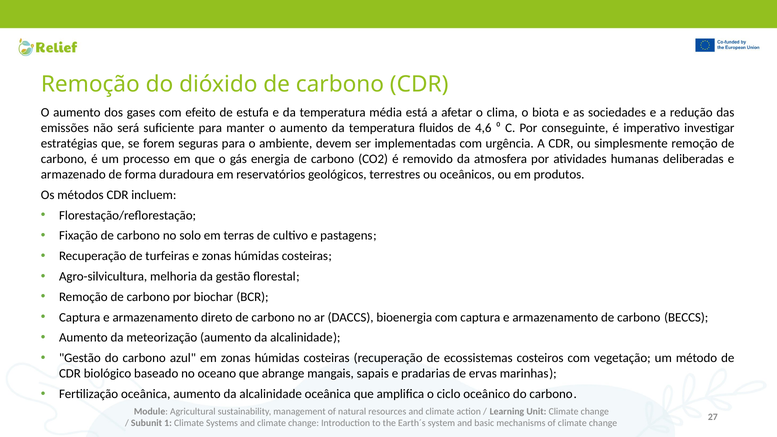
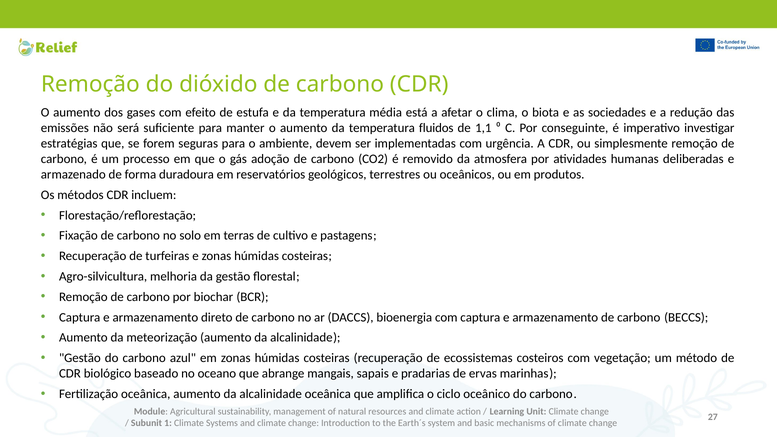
4,6: 4,6 -> 1,1 (483, 128)
energia: energia -> adoção (270, 159)
